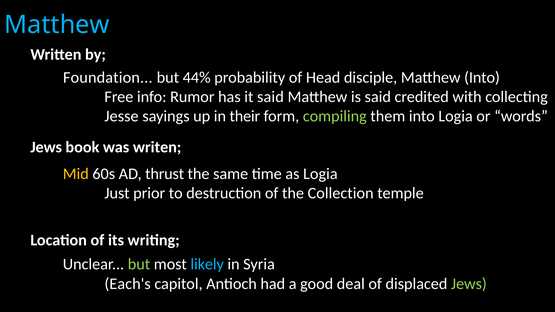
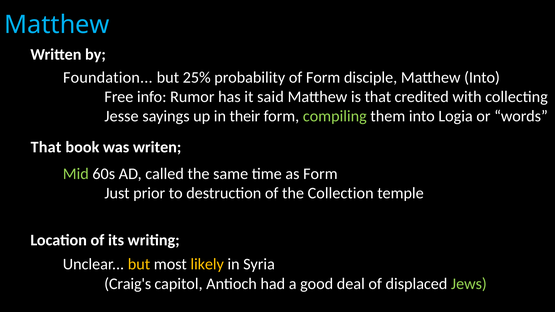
44%: 44% -> 25% (197, 77)
of Head: Head -> Form (323, 77)
is said: said -> that (378, 97)
Jews: Jews -> That (46, 147)
Mid colour: yellow -> light green (76, 174)
thrust: thrust -> called (165, 174)
as Logia: Logia -> Form (320, 174)
but colour: light green -> yellow (139, 264)
likely colour: light blue -> yellow (207, 264)
Each's: Each's -> Craig's (128, 284)
